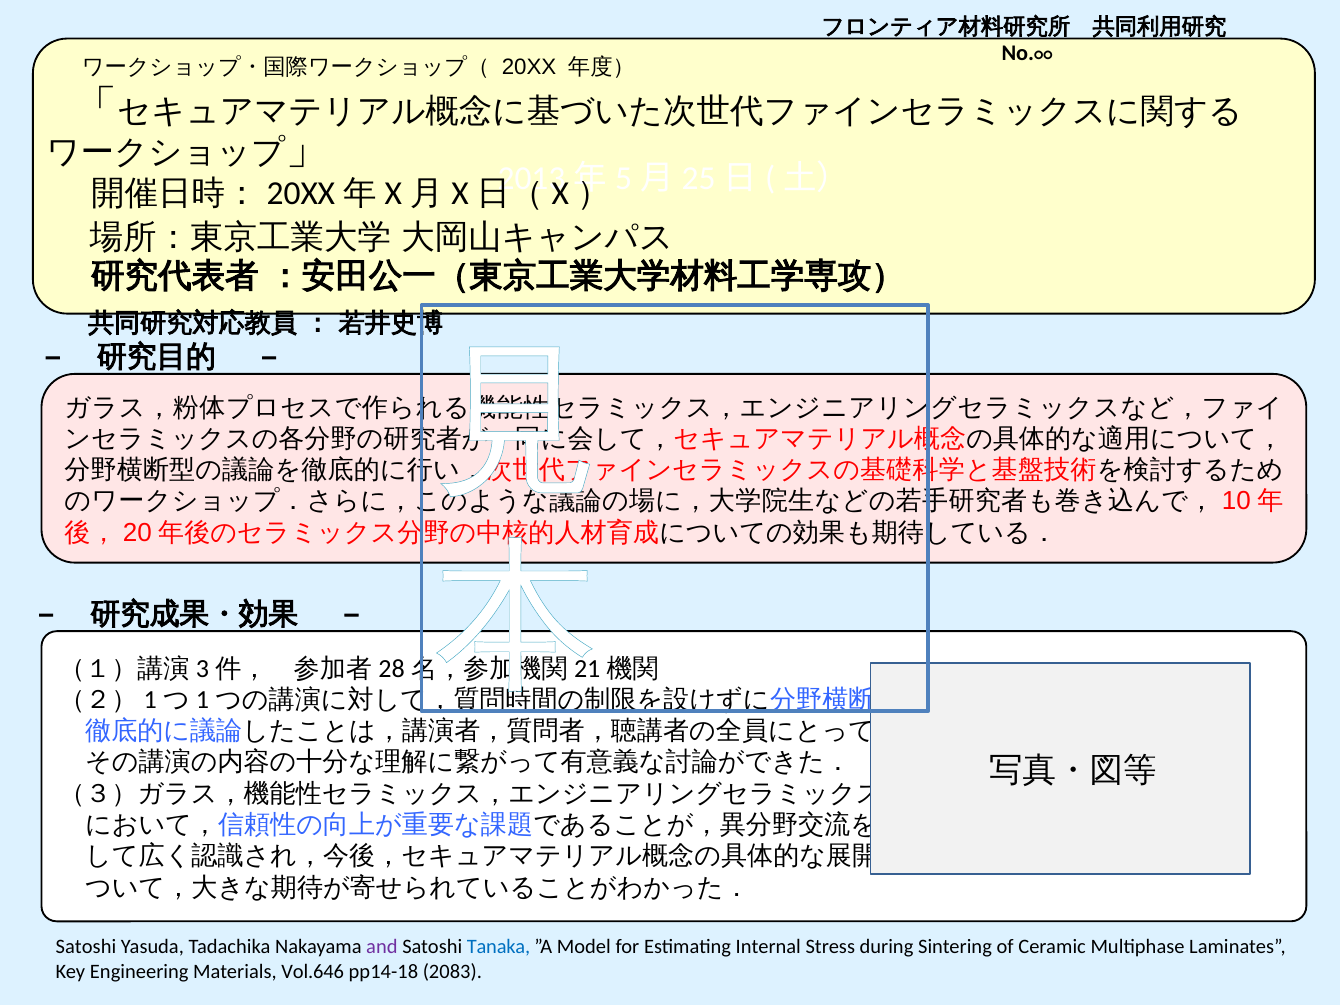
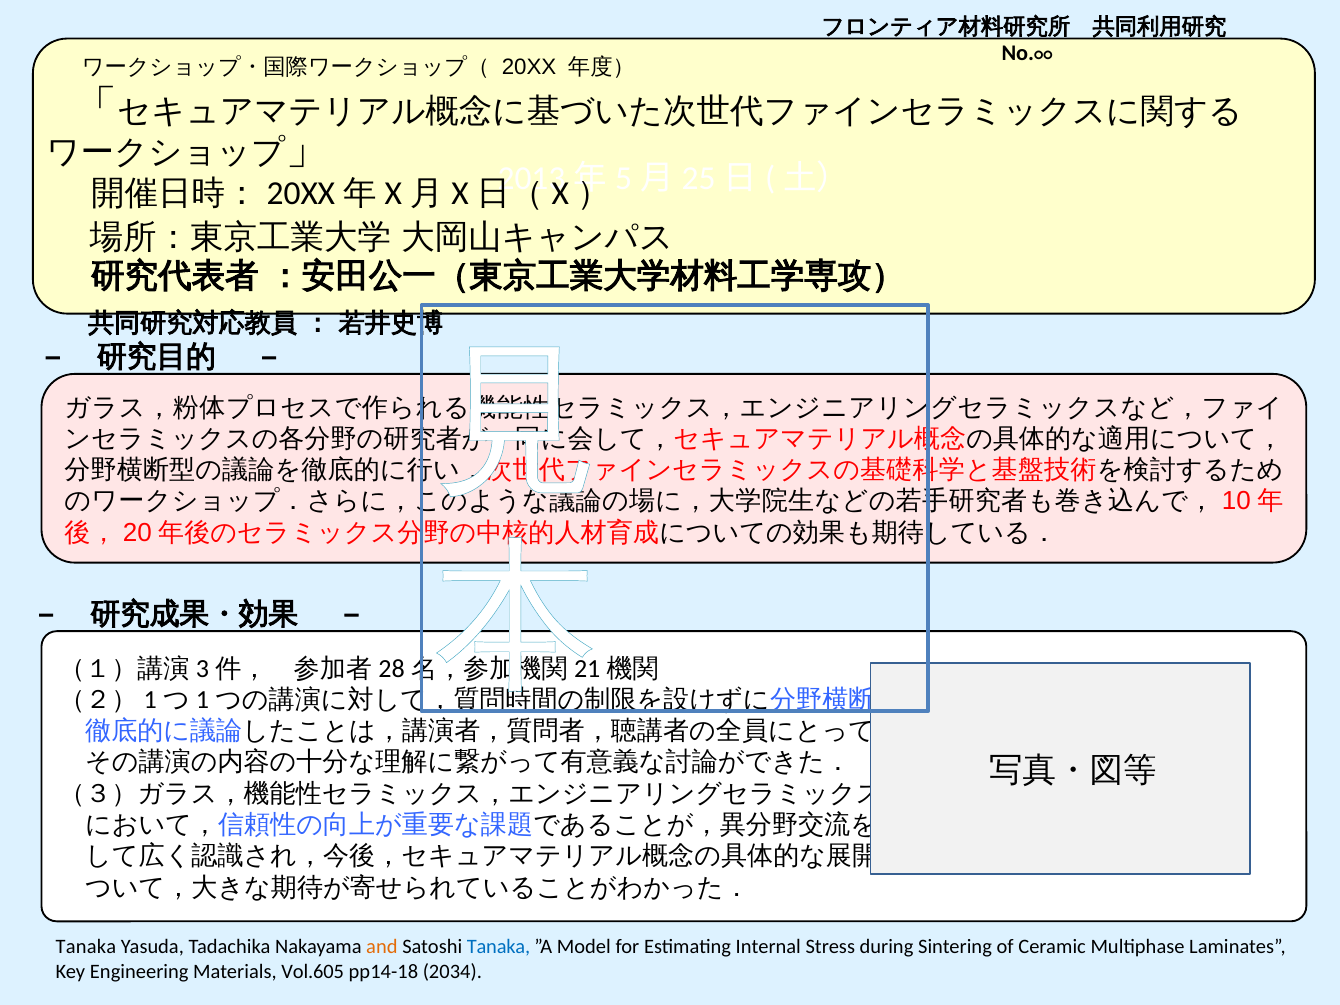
Satoshi: Satoshi -> Tanaka (86, 947)
and colour: purple -> orange (382, 947)
Vol.646: Vol.646 -> Vol.605 (313, 972)
2083: 2083 -> 2034 (452, 972)
